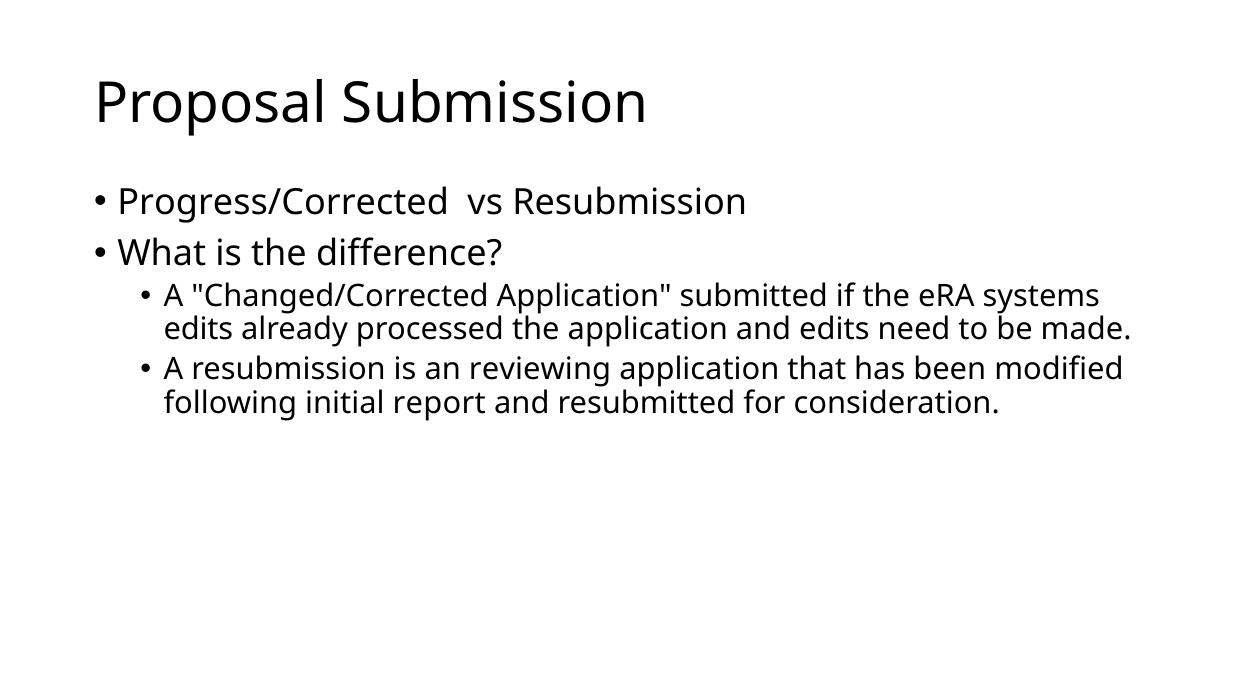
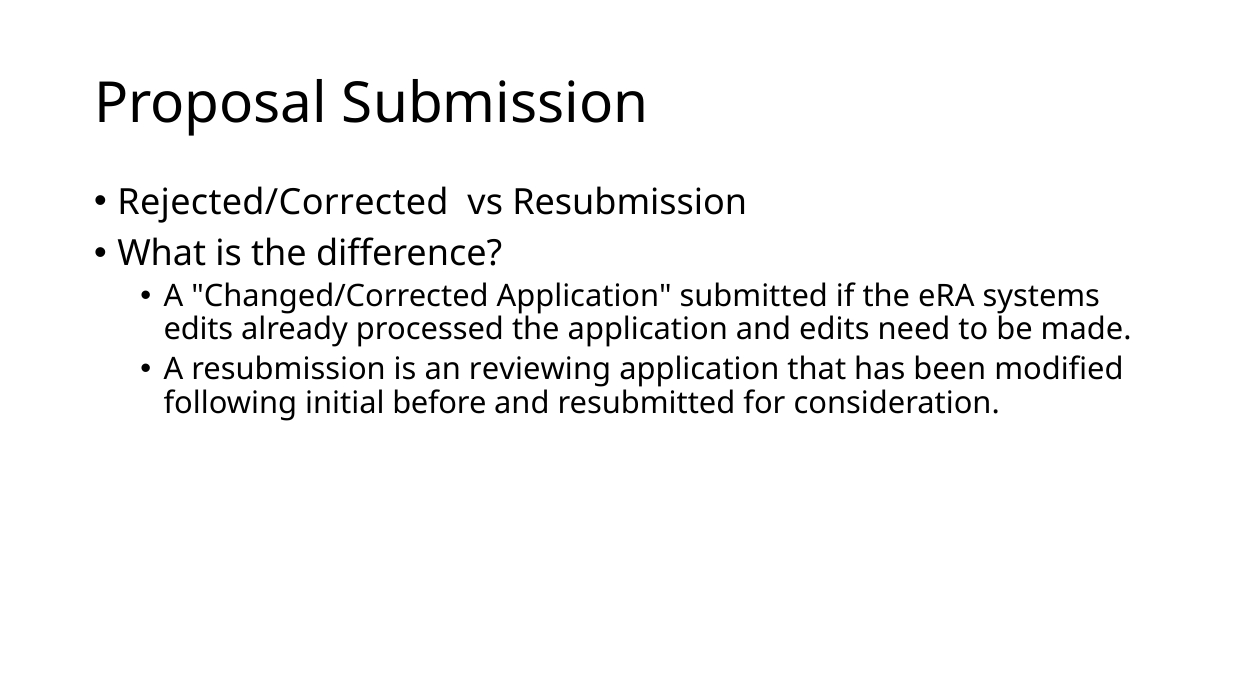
Progress/Corrected: Progress/Corrected -> Rejected/Corrected (283, 202)
report: report -> before (439, 403)
